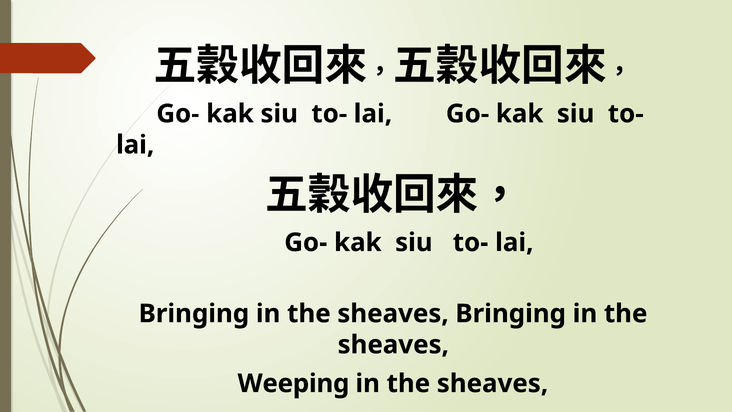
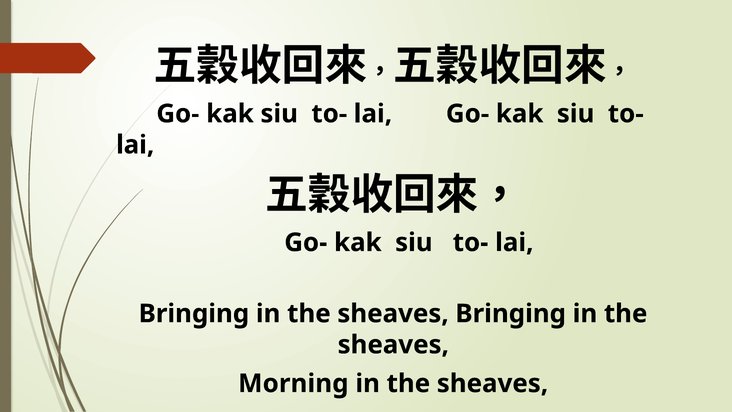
Weeping: Weeping -> Morning (293, 383)
